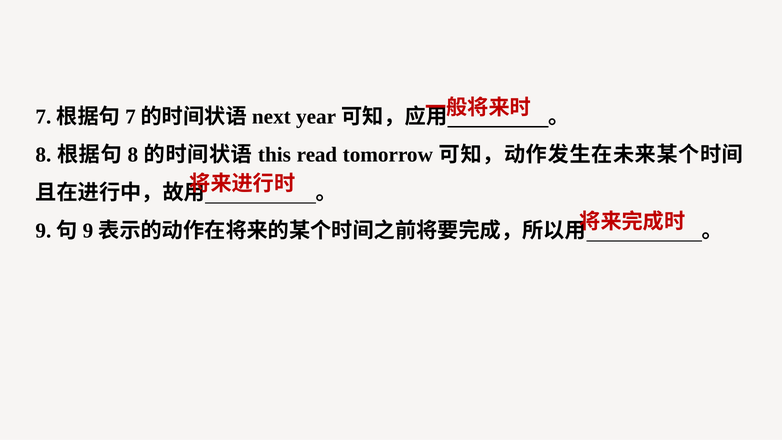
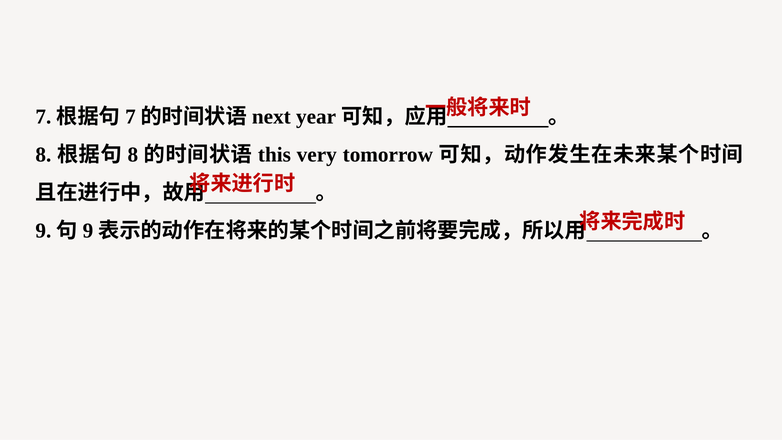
read: read -> very (317, 155)
